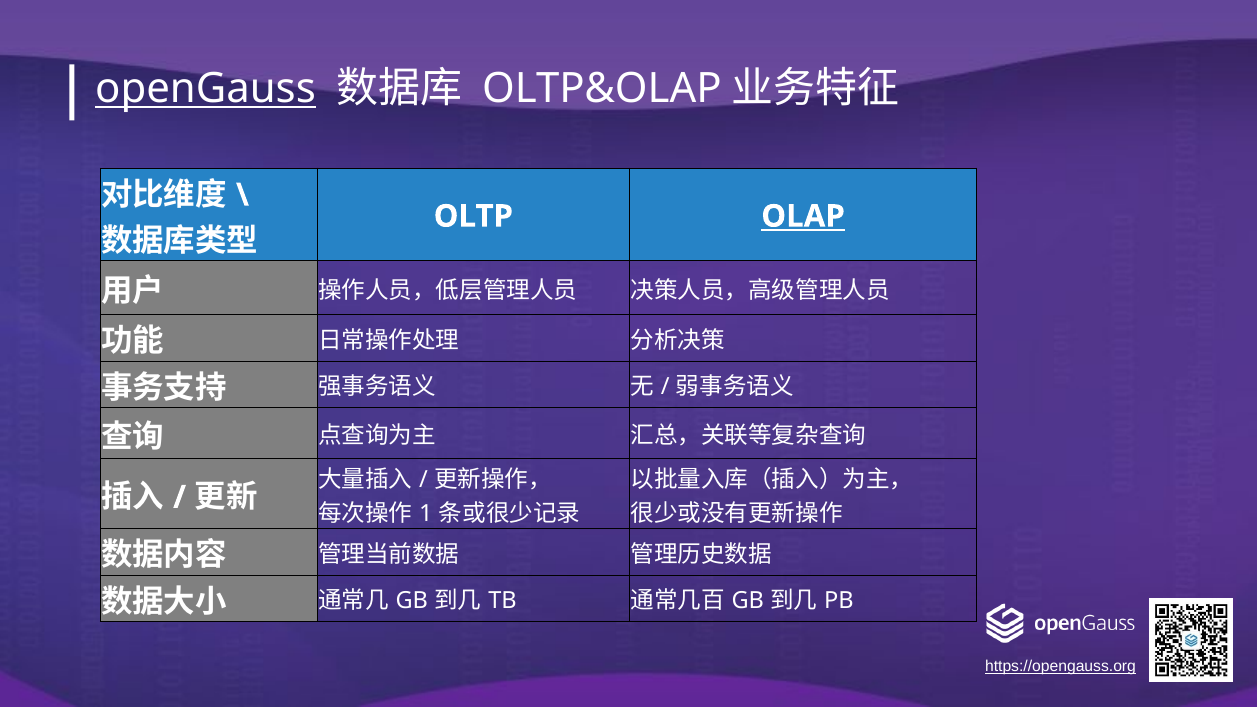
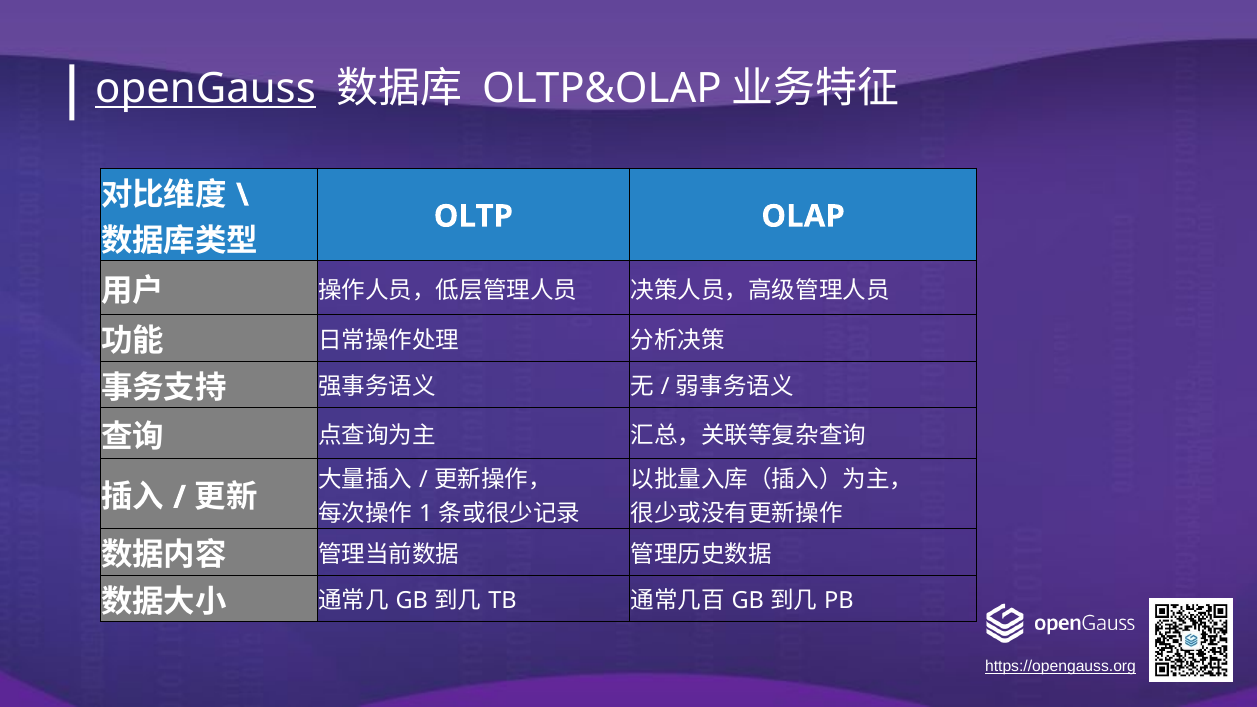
OLAP underline: present -> none (803, 216)
